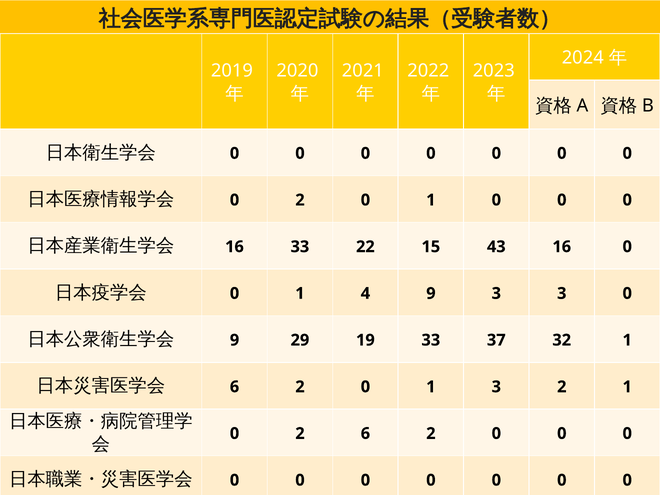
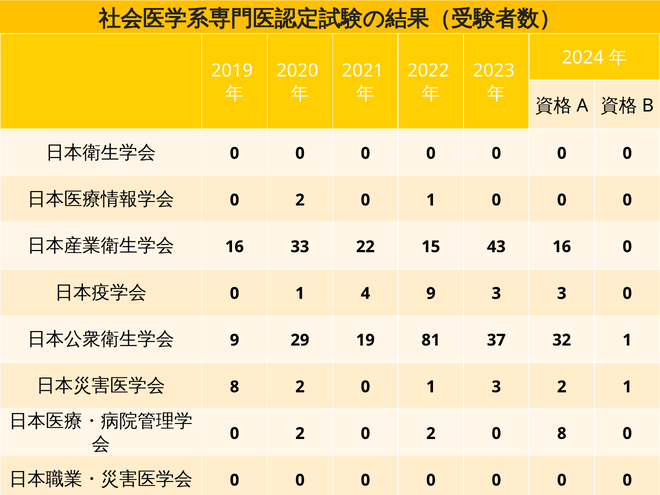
19 33: 33 -> 81 (431, 340)
6: 6 -> 8 (235, 387)
6: 6 -> 0 (365, 434)
2 0 0: 0 -> 8 (562, 434)
